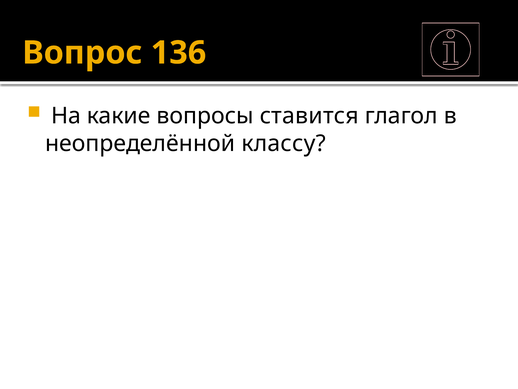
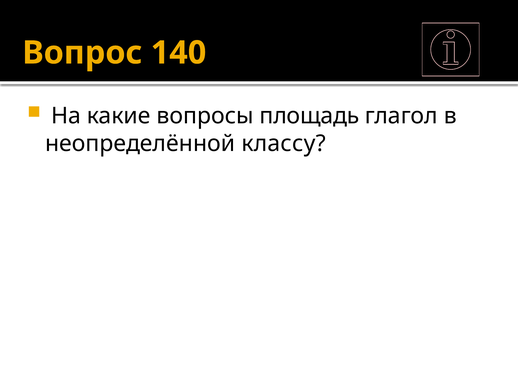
136: 136 -> 140 (179, 53)
ставится: ставится -> площадь (309, 116)
